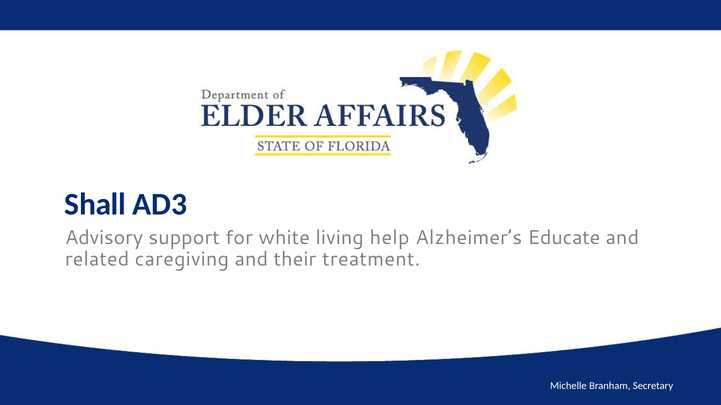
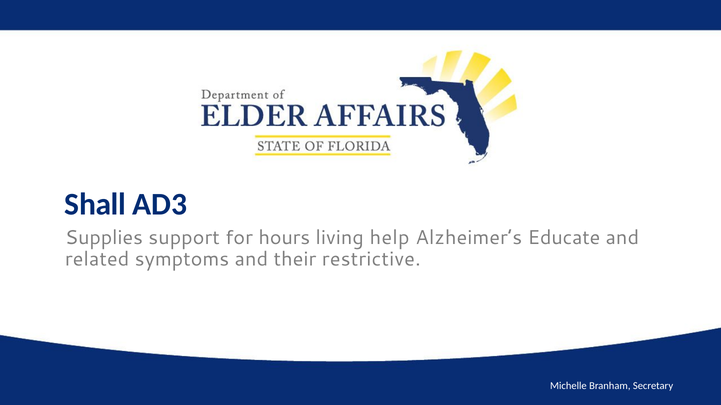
Advisory: Advisory -> Supplies (104, 238)
white: white -> hours (284, 238)
caregiving: caregiving -> symptoms (182, 259)
treatment: treatment -> restrictive (371, 259)
